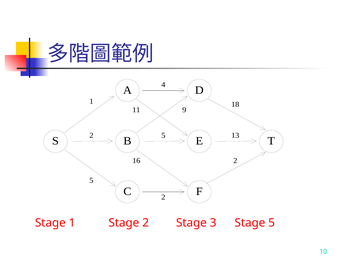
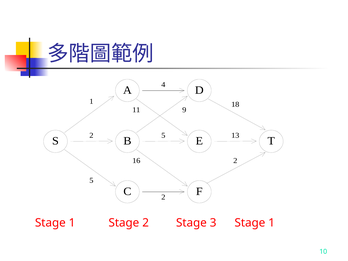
3 Stage 5: 5 -> 1 (272, 223)
